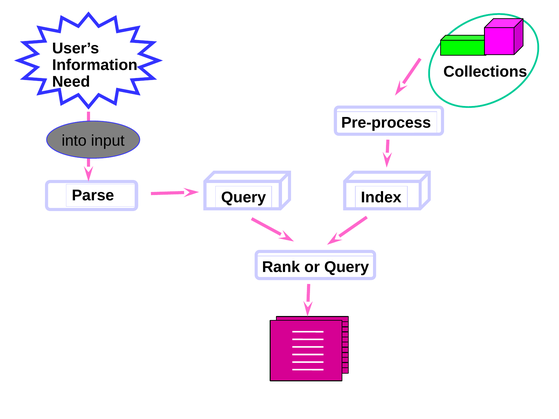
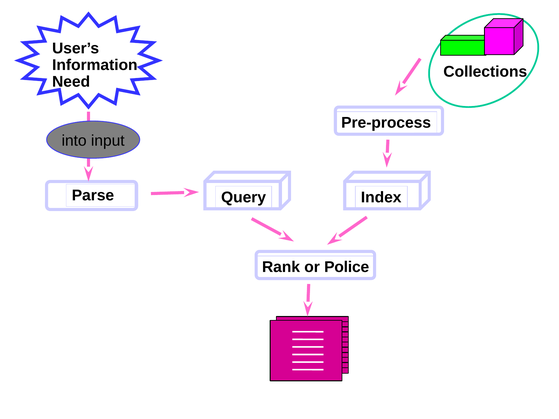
or Query: Query -> Police (347, 267)
